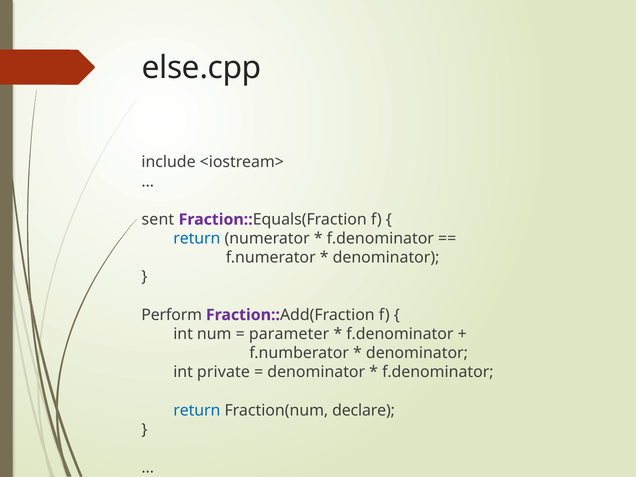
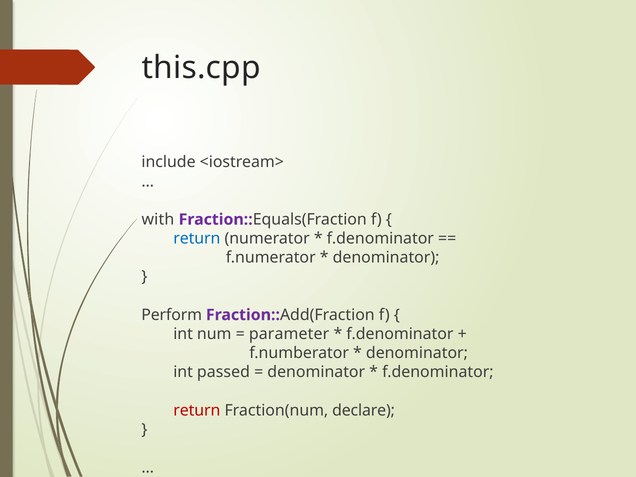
else.cpp: else.cpp -> this.cpp (201, 68)
sent: sent -> with (158, 219)
private: private -> passed (223, 372)
return colour: blue -> red (197, 410)
